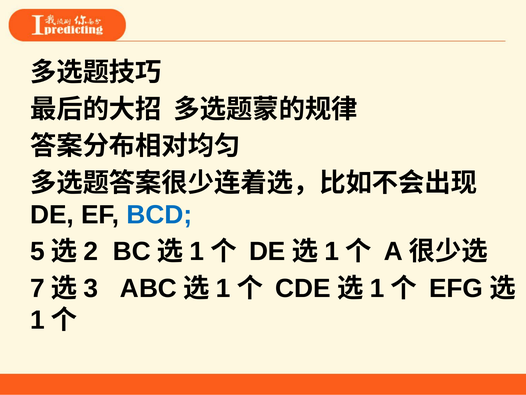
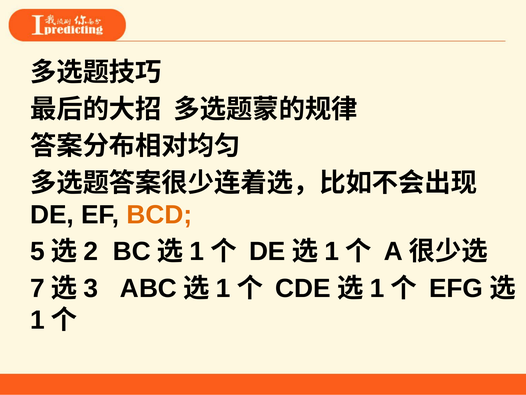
BCD colour: blue -> orange (159, 214)
